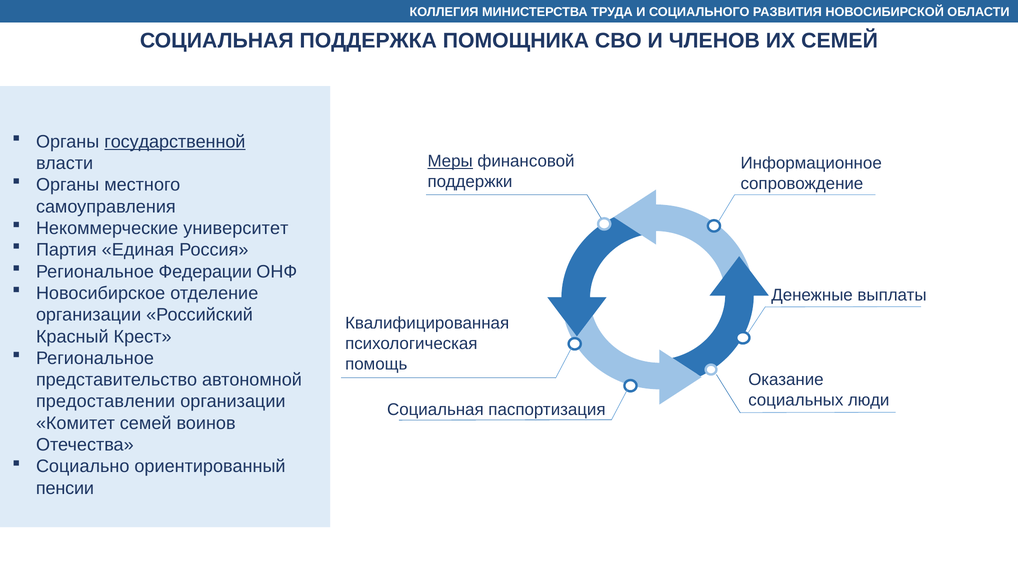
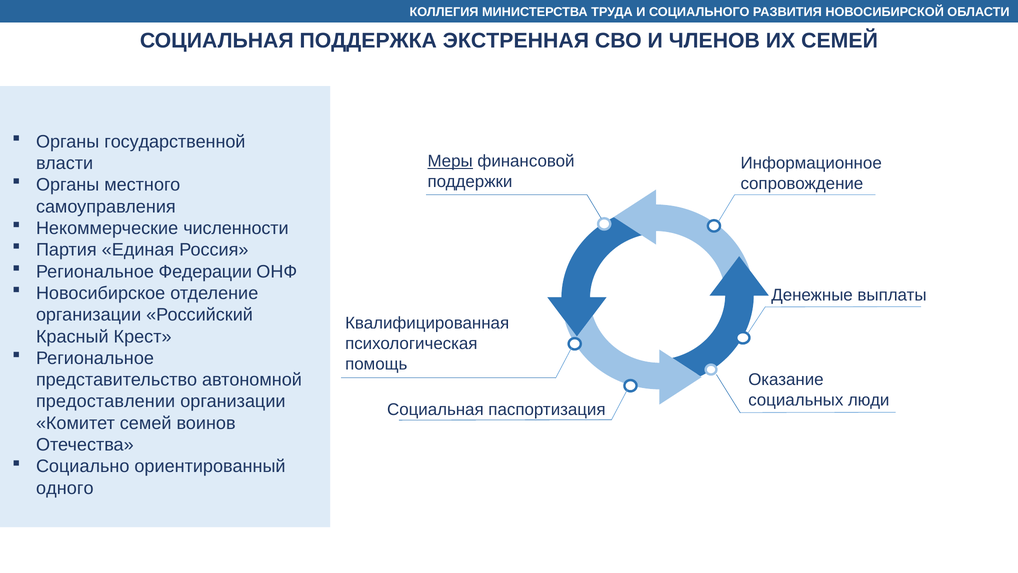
ПОМОЩНИКА: ПОМОЩНИКА -> ЭКСТРЕННАЯ (516, 41)
государственной underline: present -> none (175, 142)
университет: университет -> численности (236, 228)
пенсии: пенсии -> одного (65, 488)
